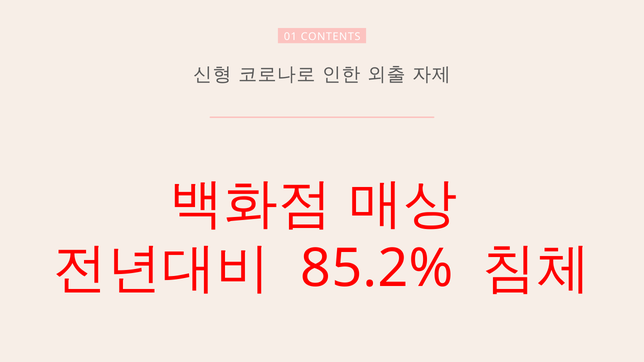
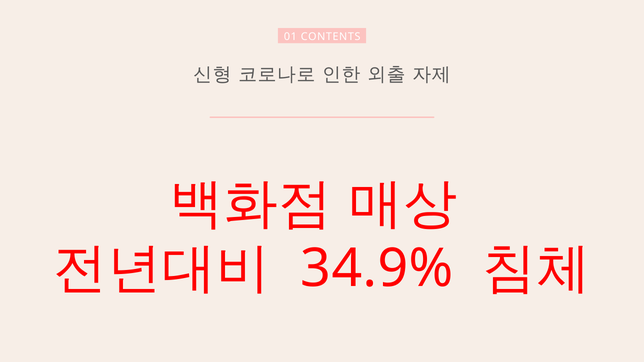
85.2%: 85.2% -> 34.9% (377, 269)
